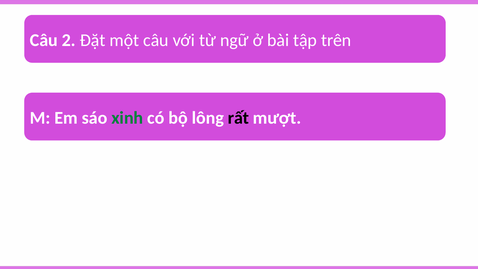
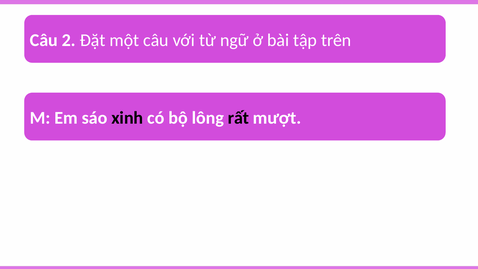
xinh colour: green -> black (127, 118)
